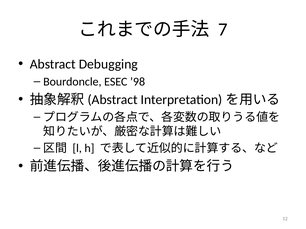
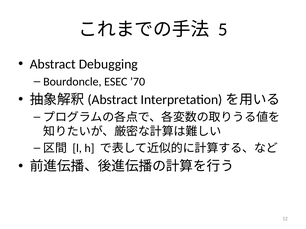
7: 7 -> 5 (223, 30)
’98: ’98 -> ’70 (138, 82)
